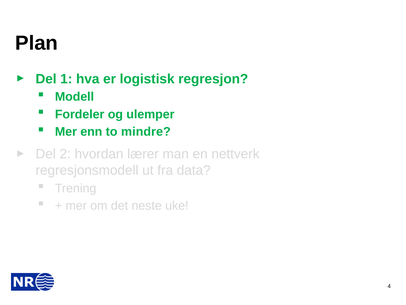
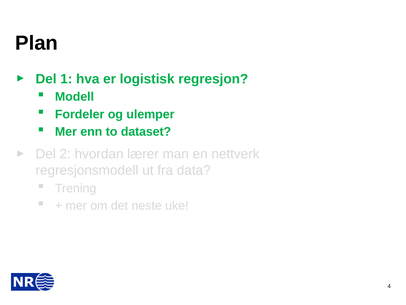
mindre: mindre -> dataset (146, 131)
